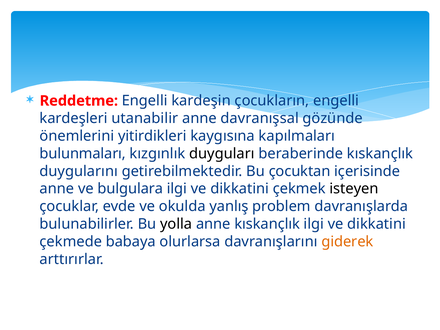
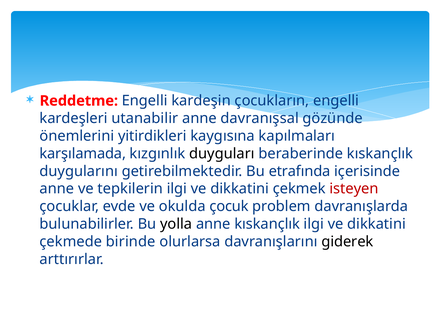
bulunmaları: bulunmaları -> karşılamada (83, 154)
çocuktan: çocuktan -> etrafında (300, 171)
bulgulara: bulgulara -> tepkilerin (130, 189)
isteyen colour: black -> red (354, 189)
yanlış: yanlış -> çocuk (229, 206)
babaya: babaya -> birinde (131, 242)
giderek colour: orange -> black (347, 242)
